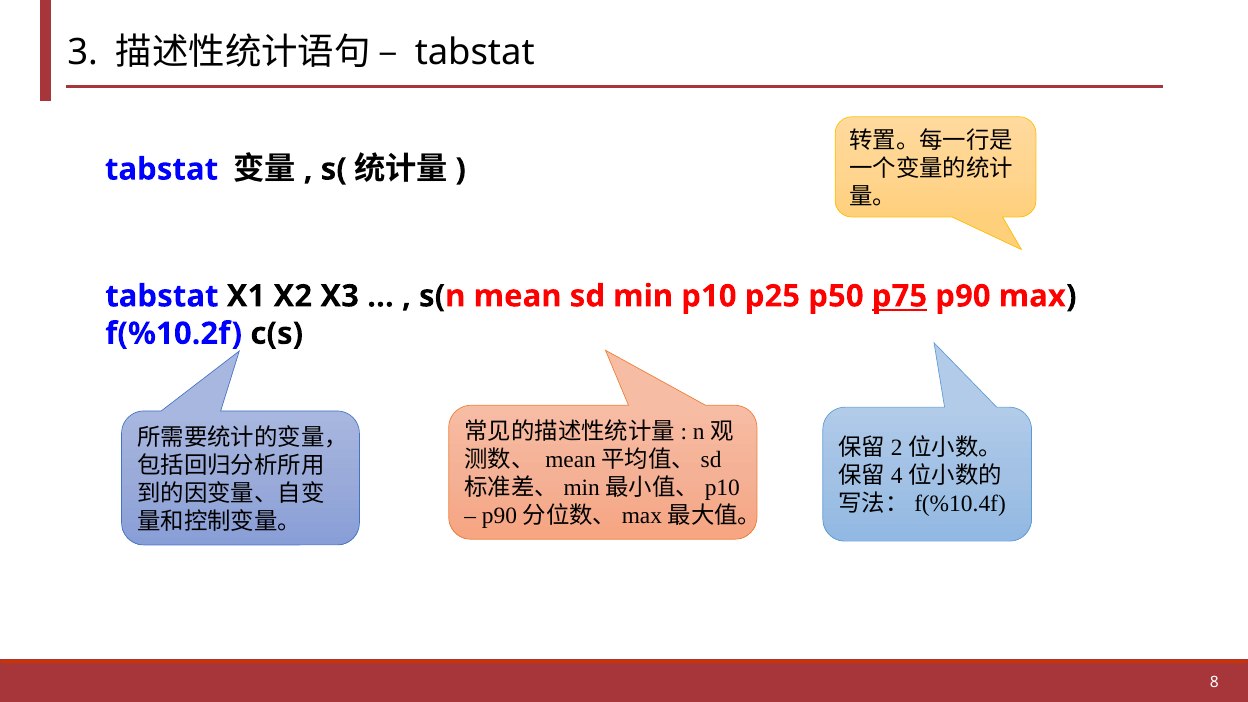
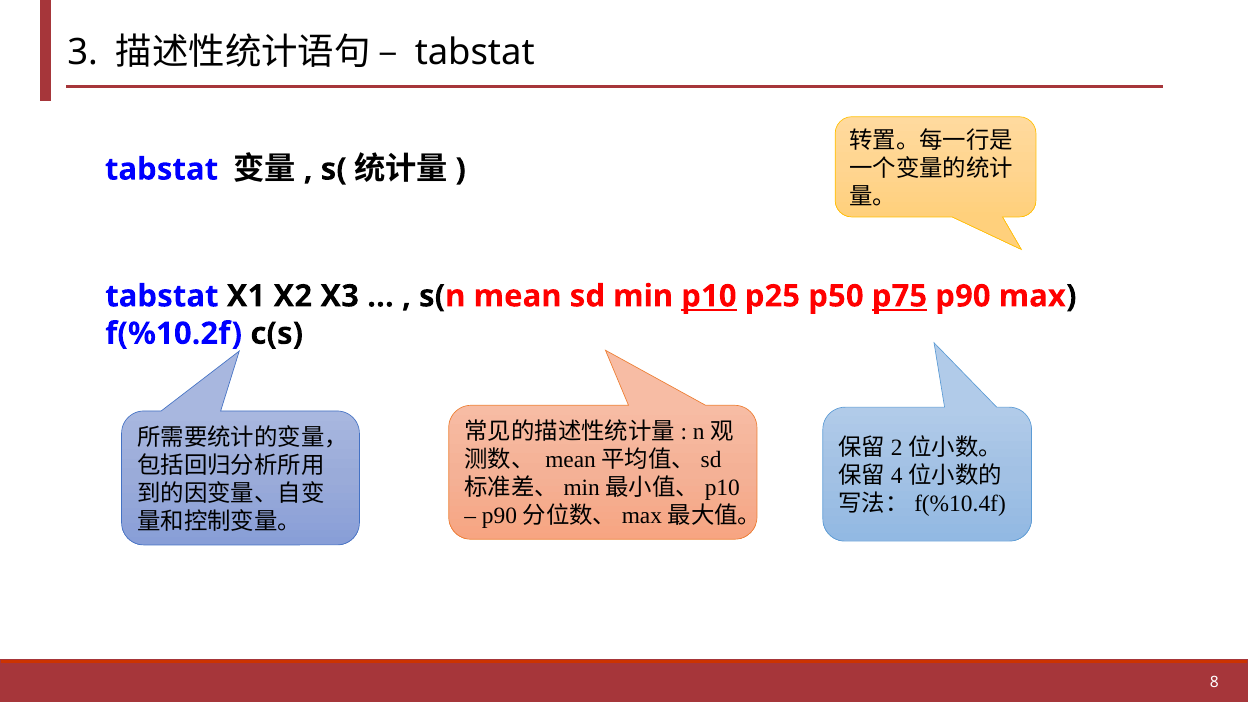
p10 underline: none -> present (709, 296)
